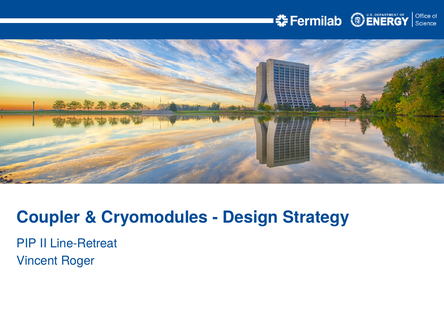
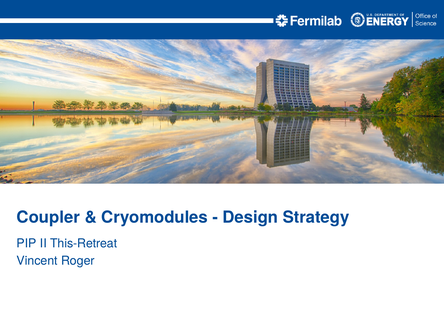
Line-Retreat: Line-Retreat -> This-Retreat (84, 243)
